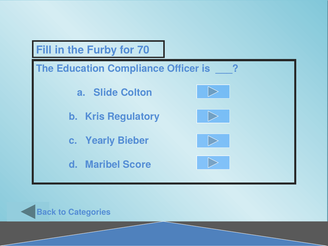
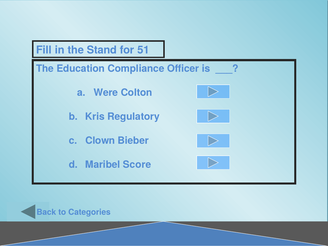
Furby: Furby -> Stand (102, 50)
70: 70 -> 51 (143, 50)
Slide: Slide -> Were (106, 92)
Yearly: Yearly -> Clown (100, 141)
